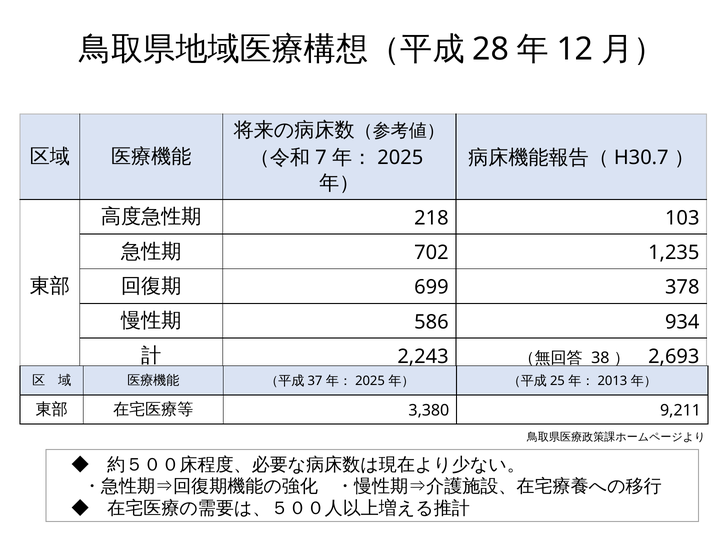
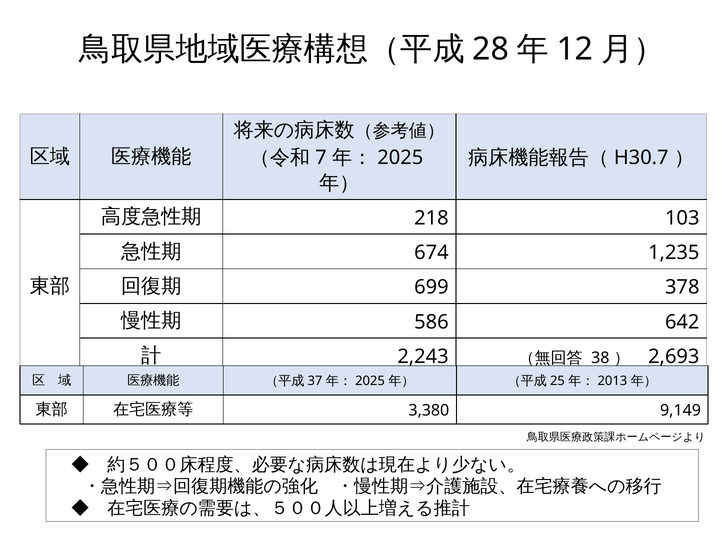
702: 702 -> 674 (431, 253)
934: 934 -> 642 (682, 322)
9,211: 9,211 -> 9,149 (681, 411)
